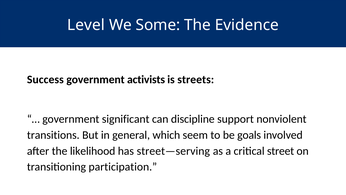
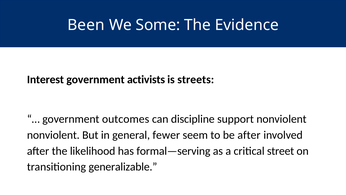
Level: Level -> Been (86, 25)
Success: Success -> Interest (45, 79)
significant: significant -> outcomes (126, 119)
transitions: transitions -> nonviolent (53, 135)
which: which -> fewer (166, 135)
be goals: goals -> after (249, 135)
street—serving: street—serving -> formal—serving (173, 151)
participation: participation -> generalizable (123, 167)
